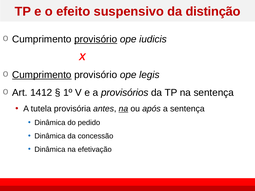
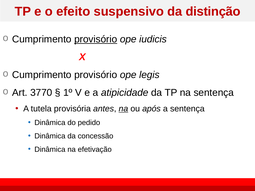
Cumprimento underline: present -> none (42, 75)
1412: 1412 -> 3770 (41, 93)
provisórios: provisórios -> atipicidade (125, 93)
